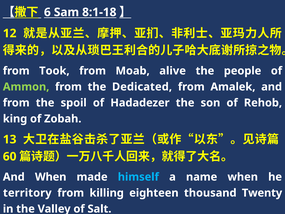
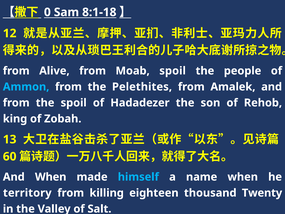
6: 6 -> 0 (47, 12)
Took: Took -> Alive (54, 71)
Moab alive: alive -> spoil (173, 71)
Ammon colour: light green -> light blue (26, 87)
Dedicated: Dedicated -> Pelethites (142, 87)
